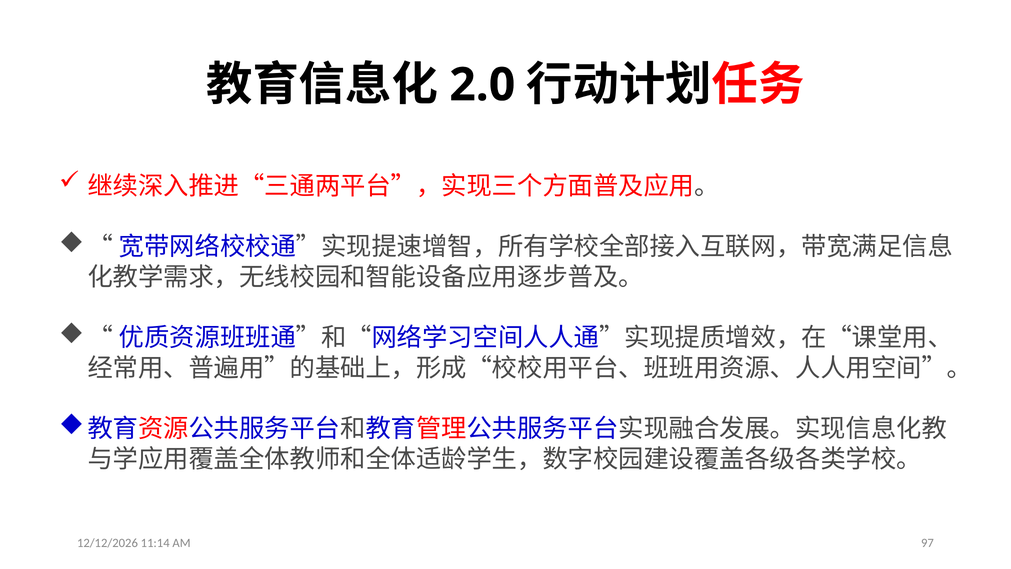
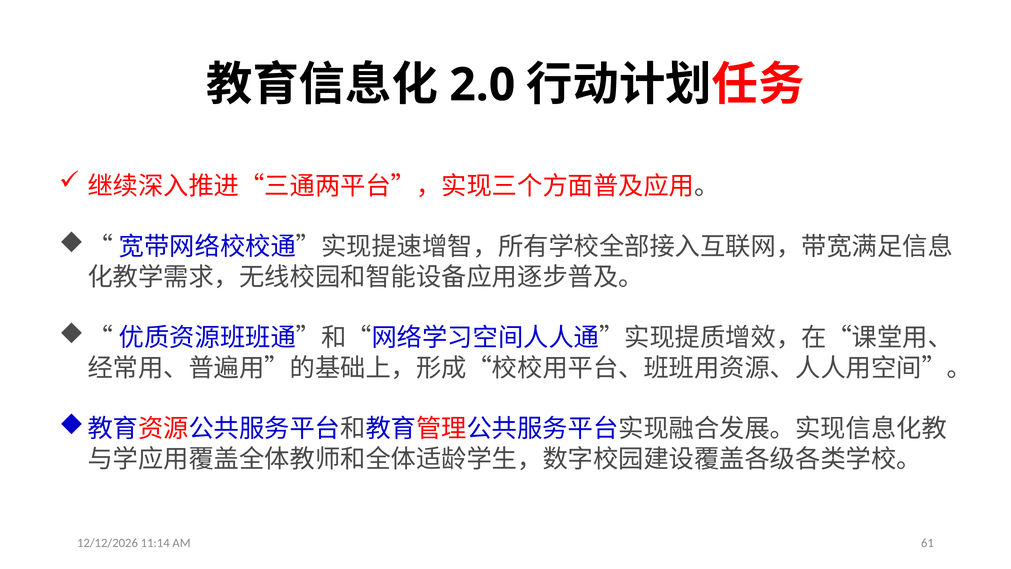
97: 97 -> 61 (927, 543)
